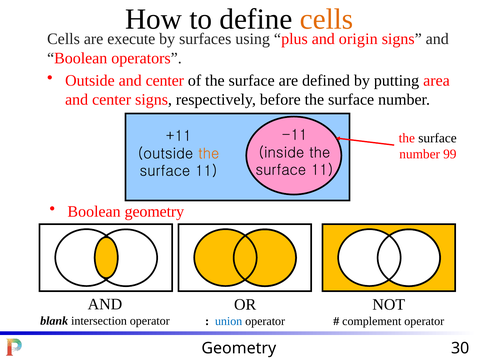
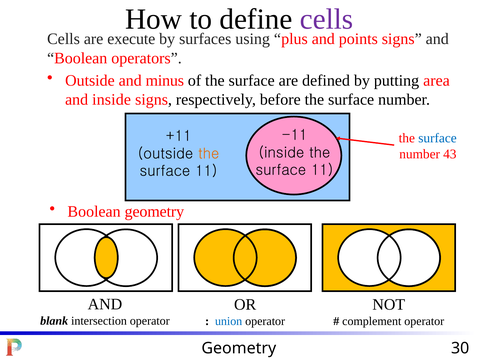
cells colour: orange -> purple (327, 19)
origin: origin -> points (358, 39)
Outside and center: center -> minus (165, 80)
center: center -> inside (112, 100)
surface colour: black -> blue (437, 138)
99: 99 -> 43 (450, 154)
